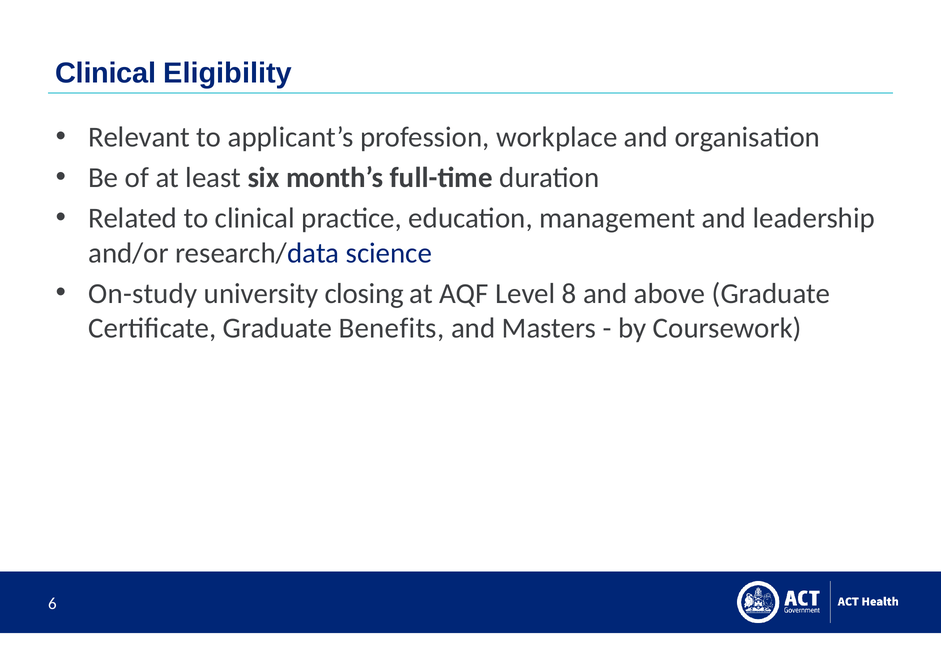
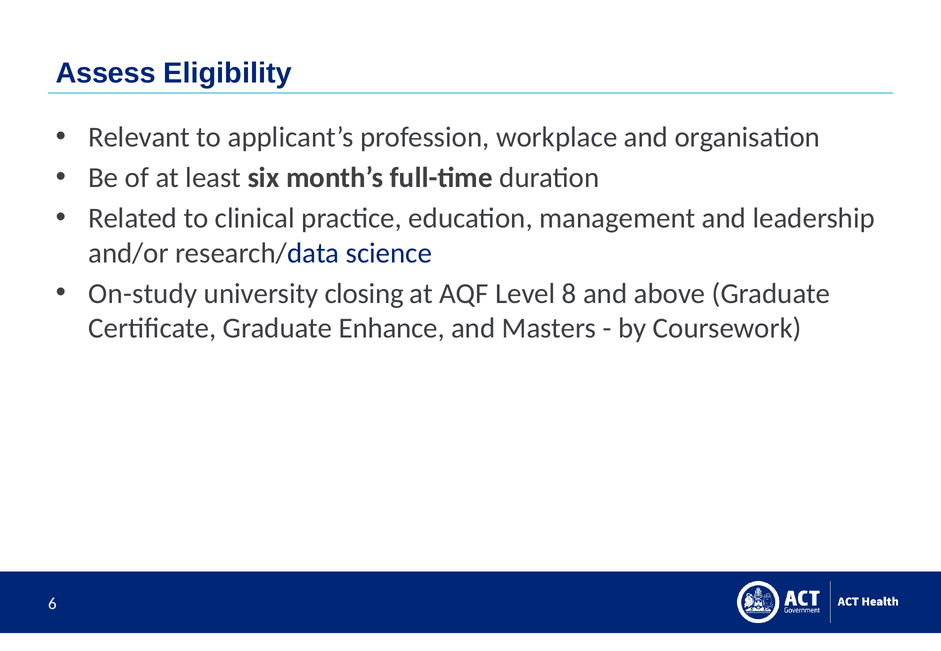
Clinical: Clinical -> Assess (106, 73)
Benefits: Benefits -> Enhance (392, 328)
